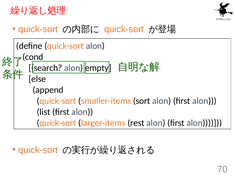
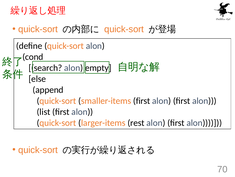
smaller-items sort: sort -> first (142, 100)
